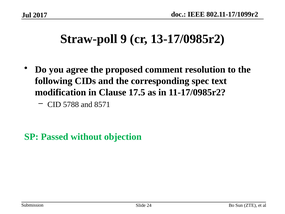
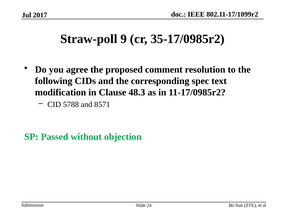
13-17/0985r2: 13-17/0985r2 -> 35-17/0985r2 (188, 39)
17.5: 17.5 -> 48.3 (137, 92)
